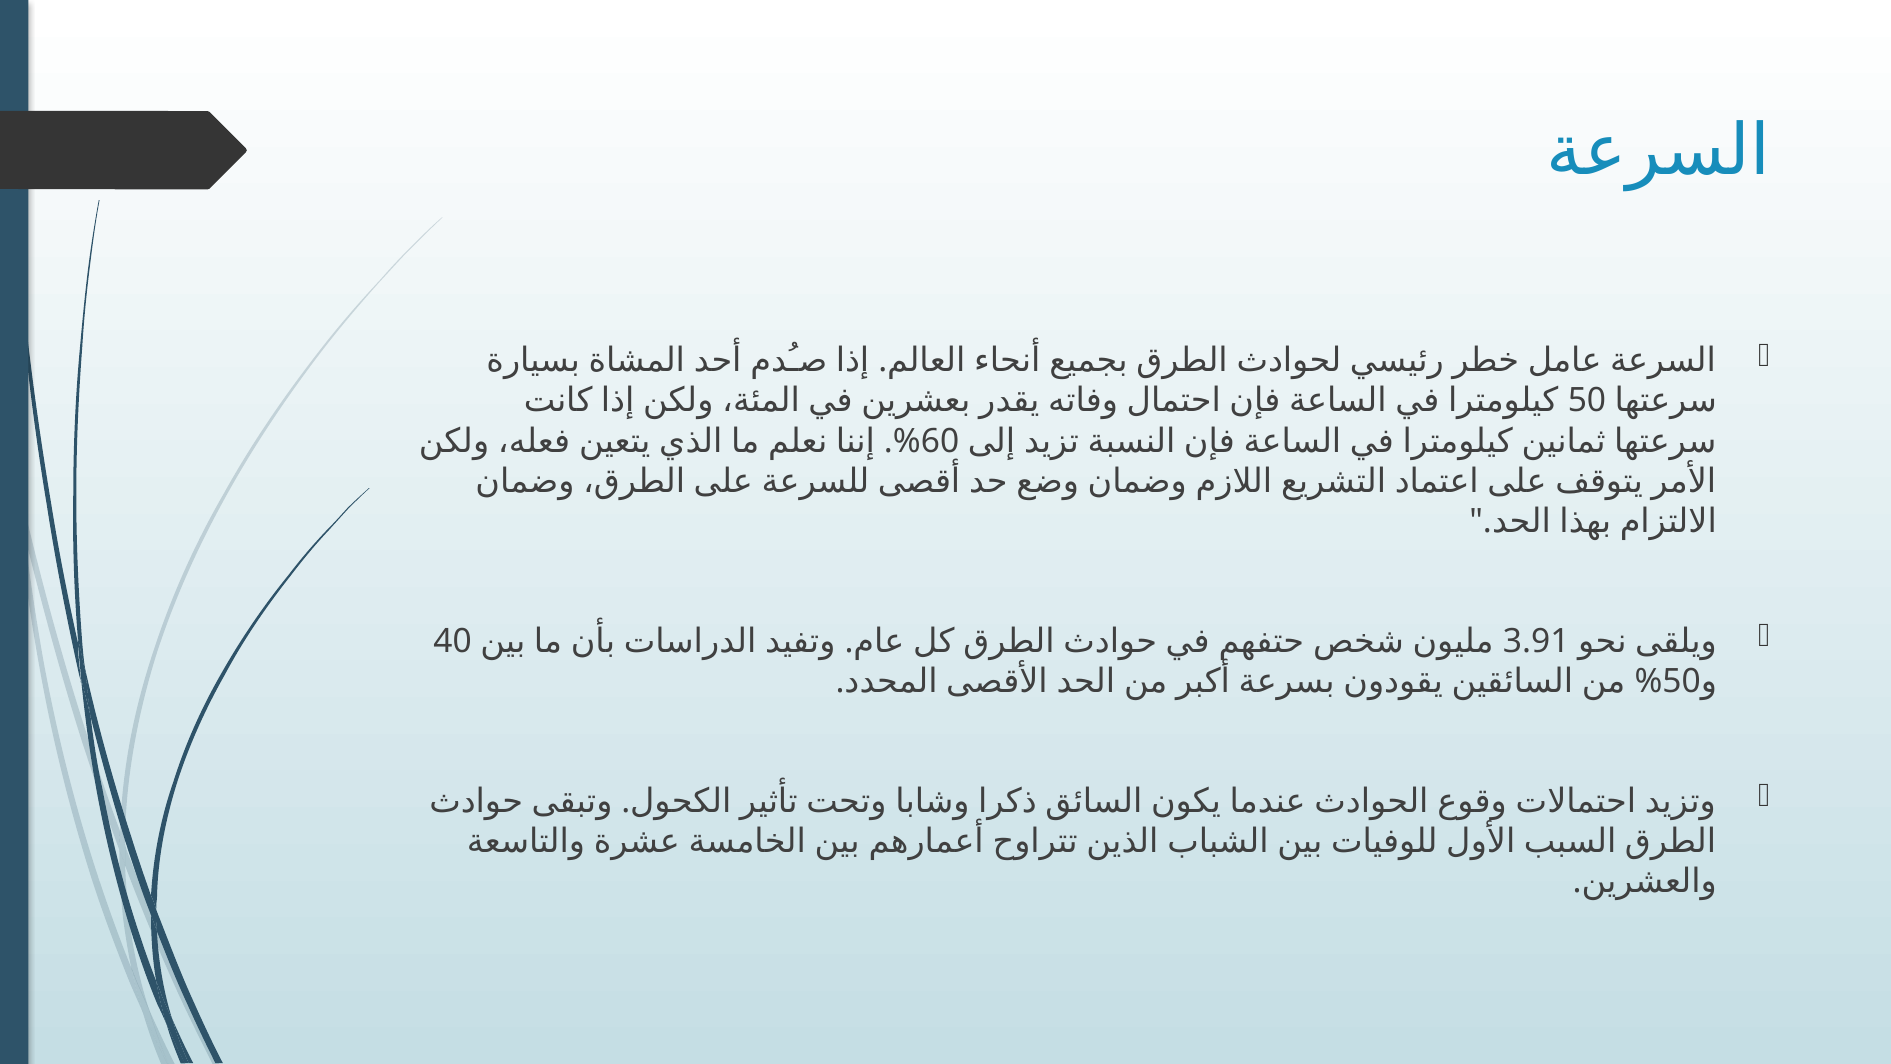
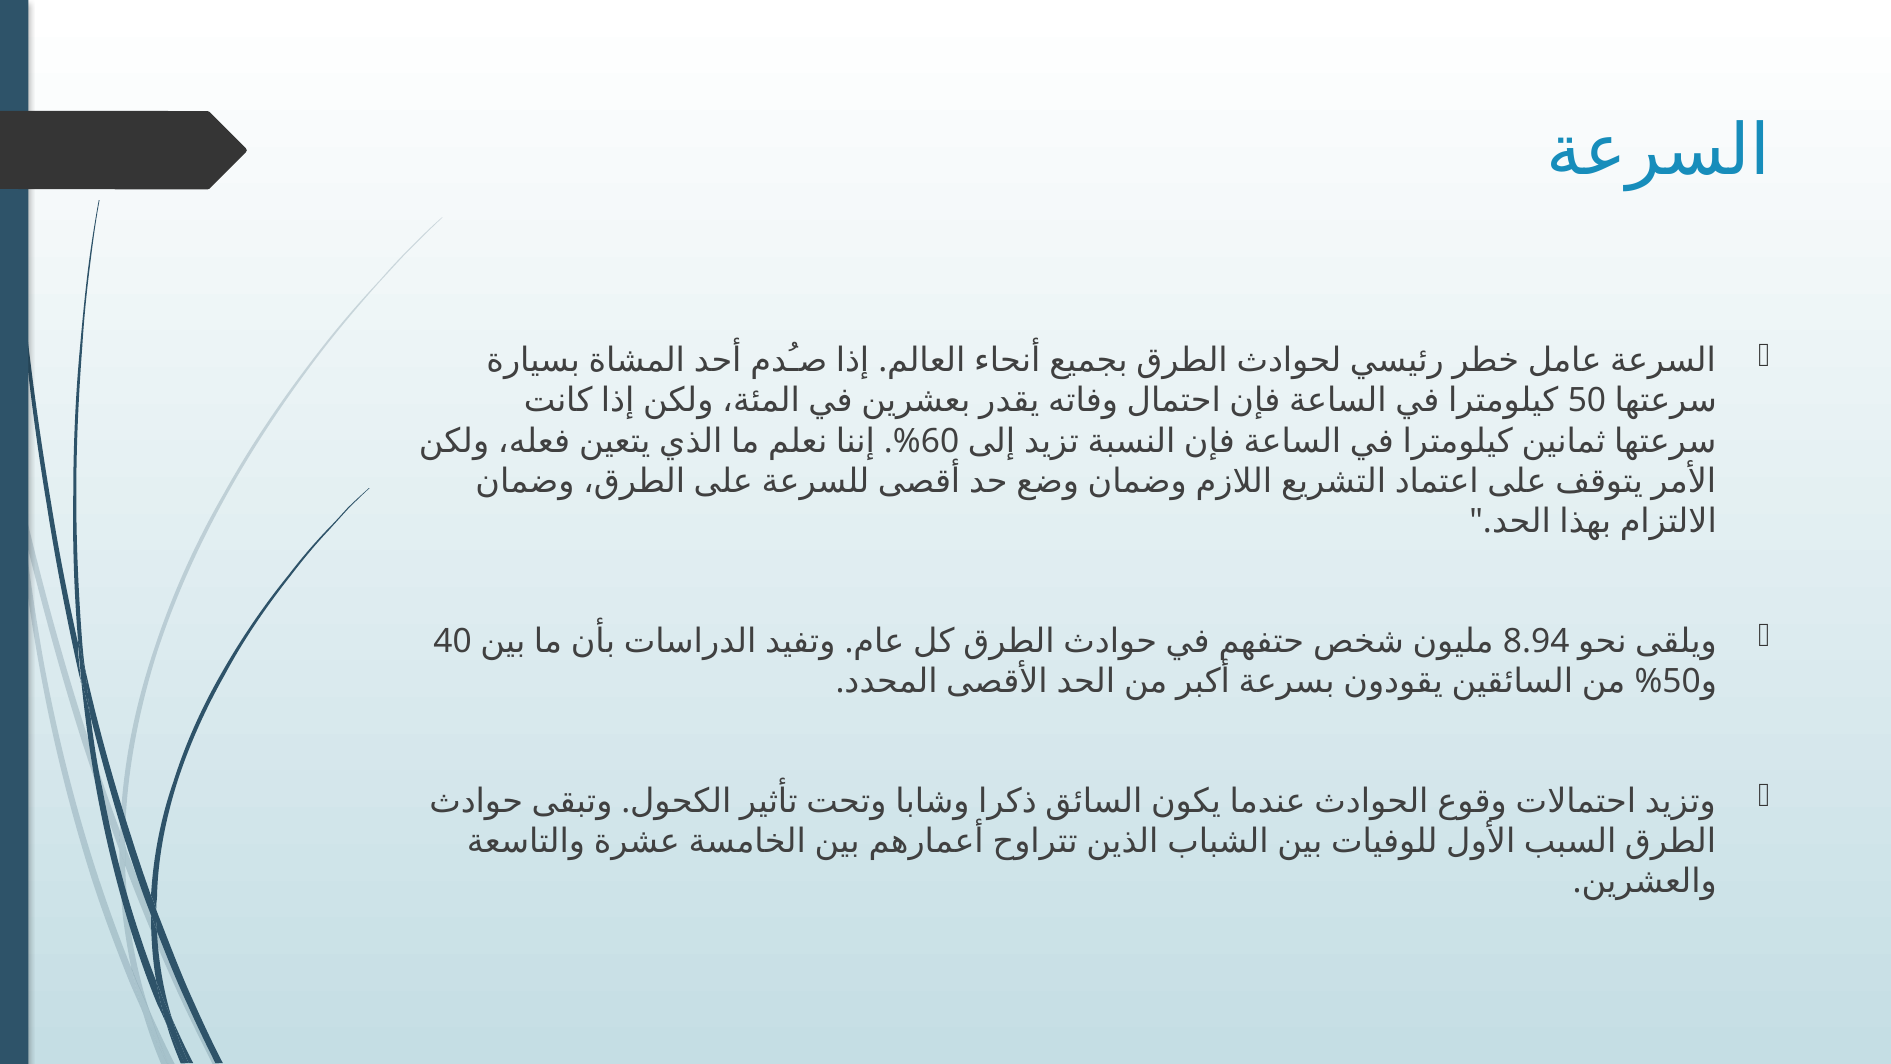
3.91: 3.91 -> 8.94 (1536, 641)
